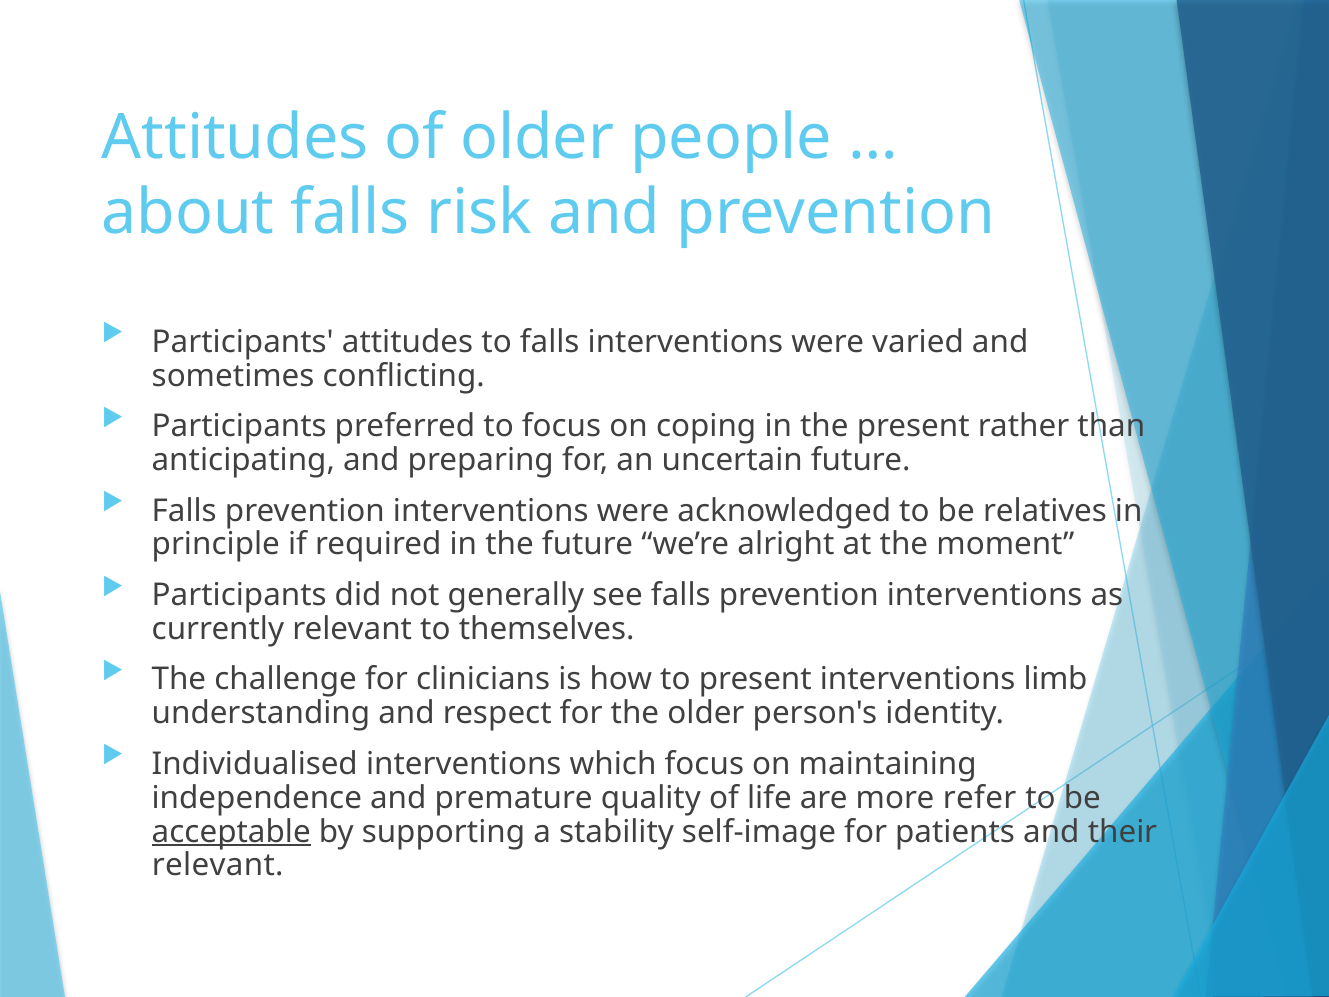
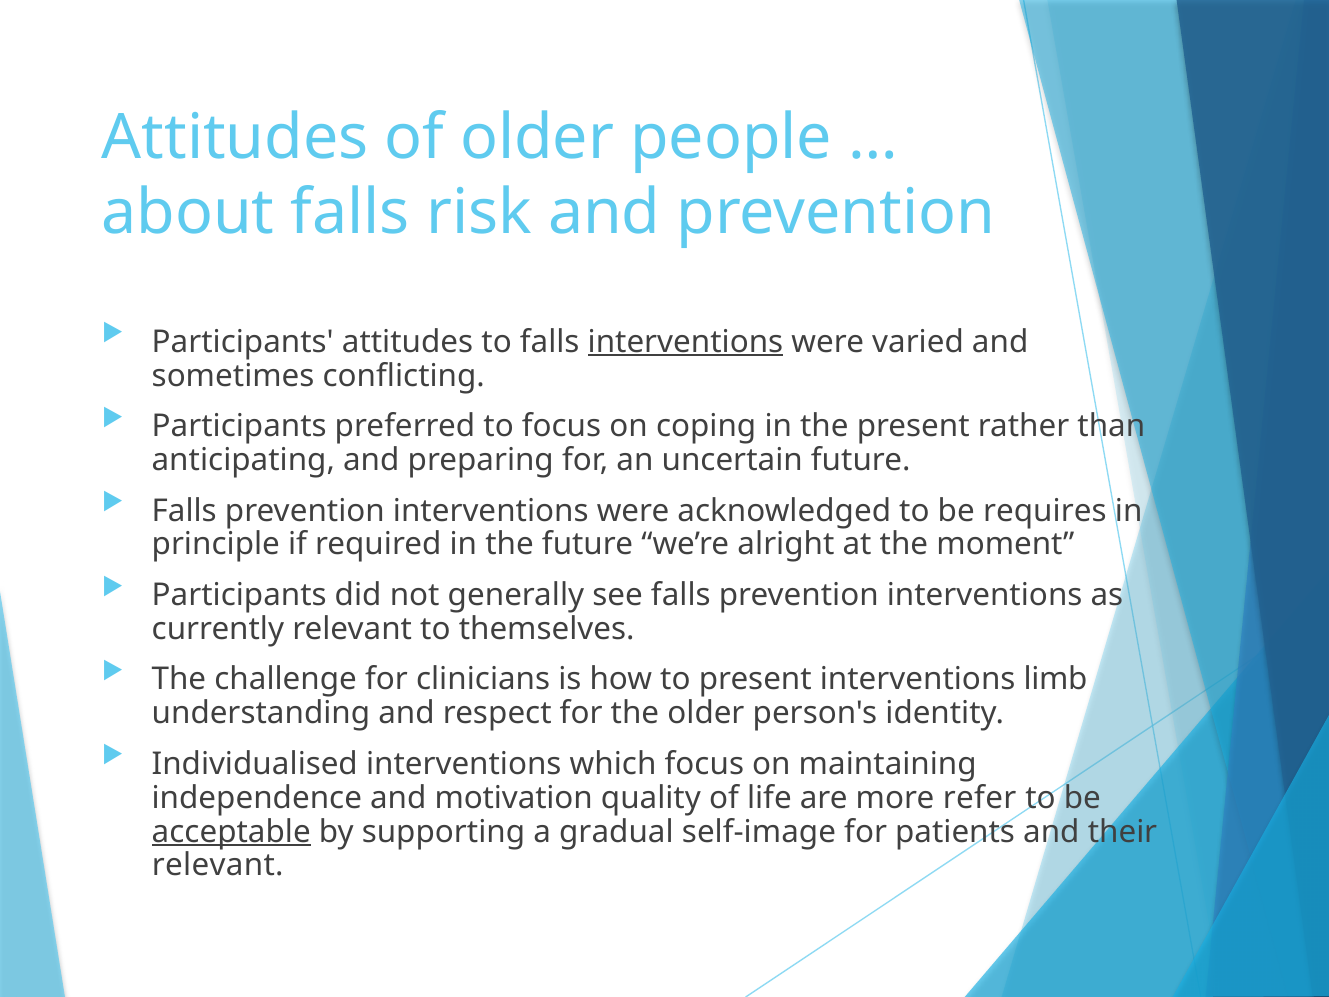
interventions underline: none -> present (685, 342)
relatives: relatives -> requires (1045, 511)
premature: premature -> motivation (514, 798)
stability: stability -> gradual (616, 832)
